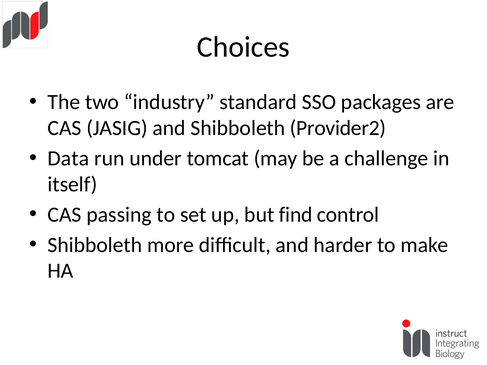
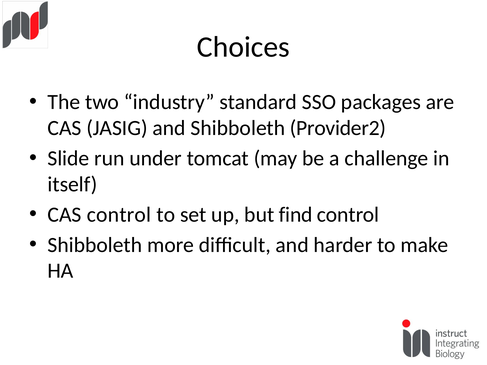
Data: Data -> Slide (68, 158)
CAS passing: passing -> control (119, 215)
